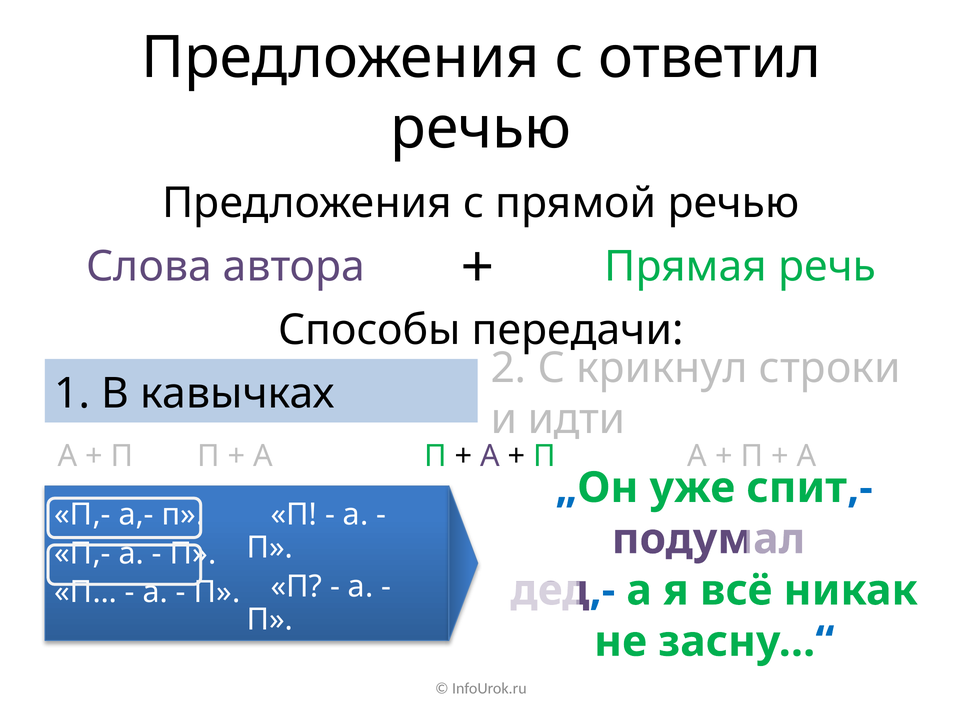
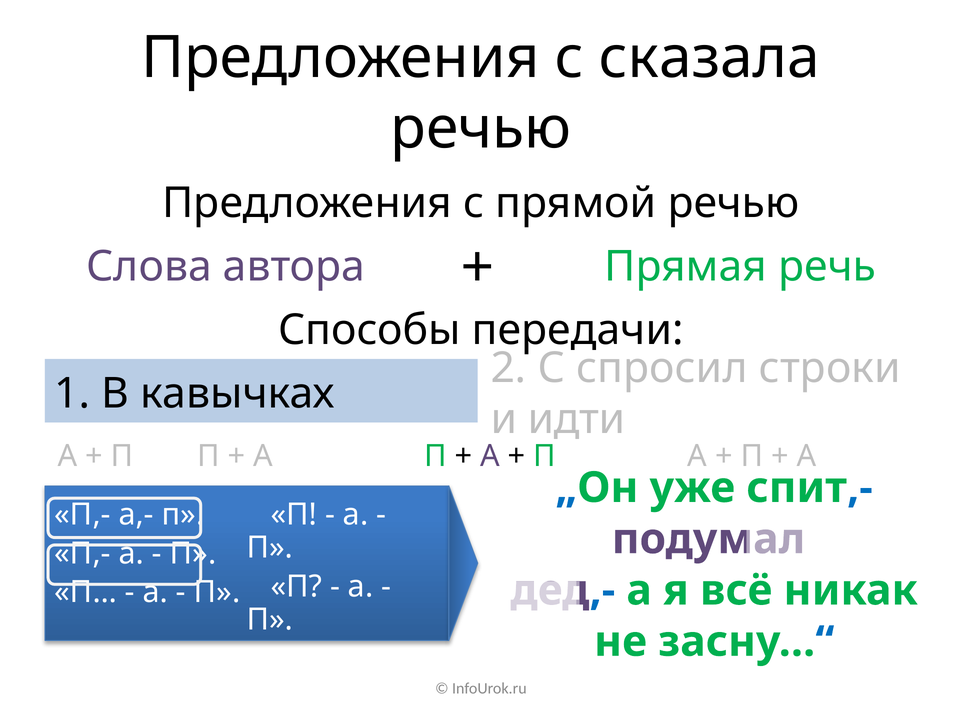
ответил: ответил -> сказала (710, 58)
крикнул: крикнул -> спросил (662, 368)
